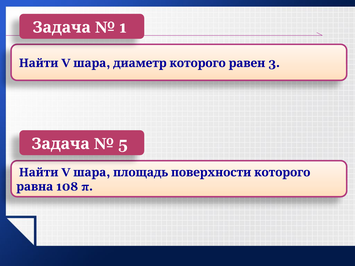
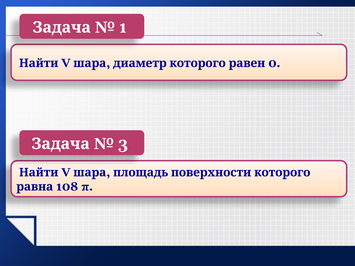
3: 3 -> 0 (274, 63)
5: 5 -> 3 (123, 144)
